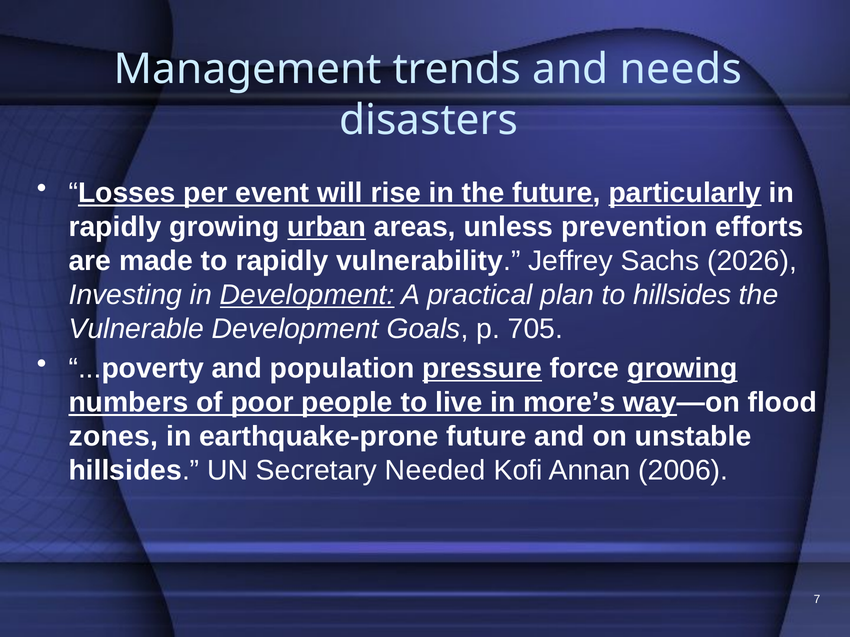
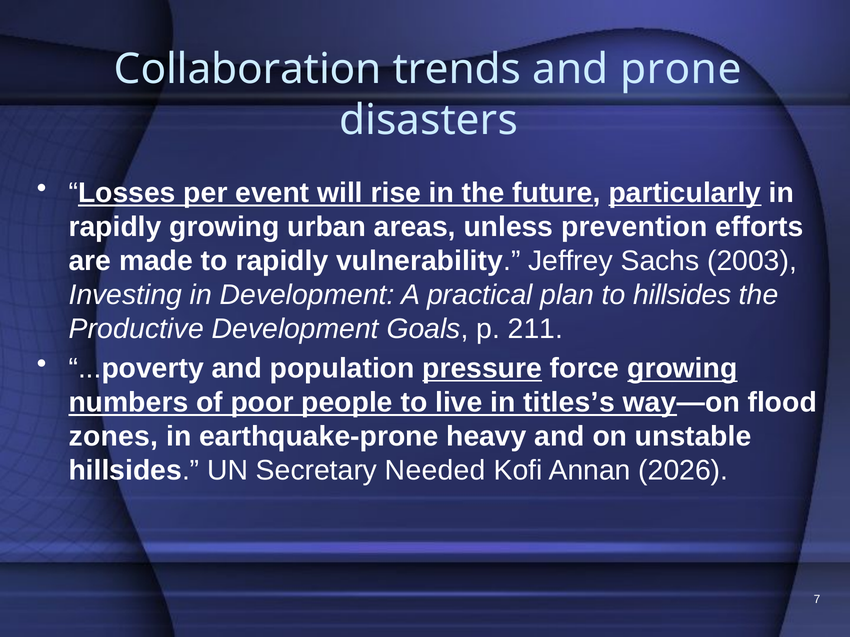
Management: Management -> Collaboration (248, 70)
needs: needs -> prone (681, 70)
urban underline: present -> none (327, 227)
2026: 2026 -> 2003 (752, 261)
Development underline: present -> none (307, 295)
Vulnerable: Vulnerable -> Productive (136, 329)
705: 705 -> 211 (535, 329)
more’s: more’s -> titles’s (569, 403)
earthquake-prone future: future -> heavy (486, 437)
2006: 2006 -> 2026 (683, 471)
